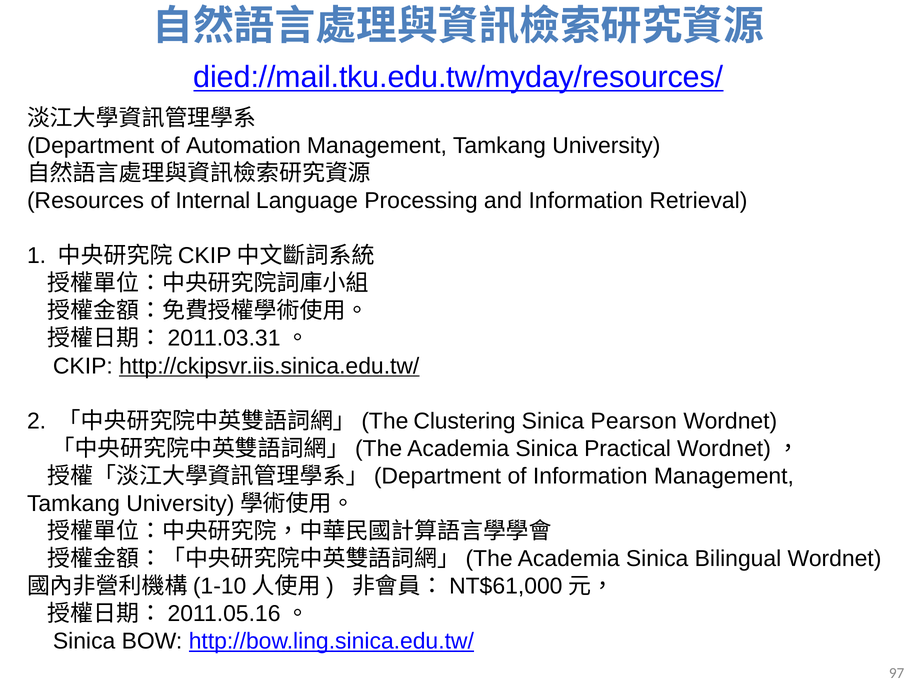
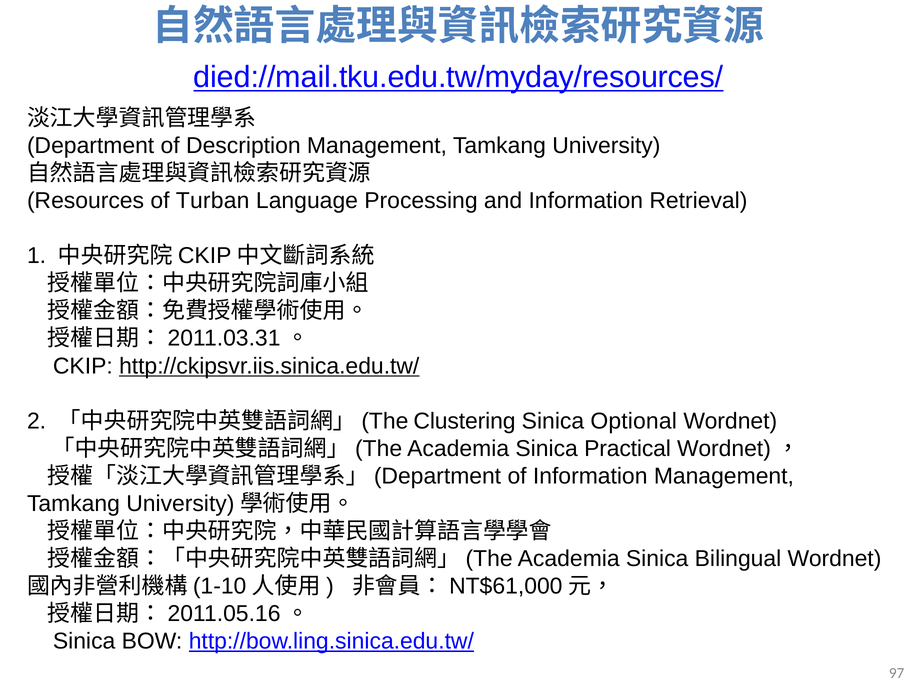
Automation: Automation -> Description (243, 146)
Internal: Internal -> Turban (213, 201)
Pearson: Pearson -> Optional (634, 421)
